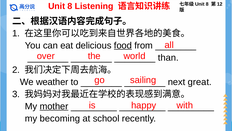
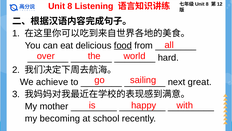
than: than -> hard (168, 57)
weather: weather -> achieve (52, 82)
mother underline: present -> none (54, 106)
